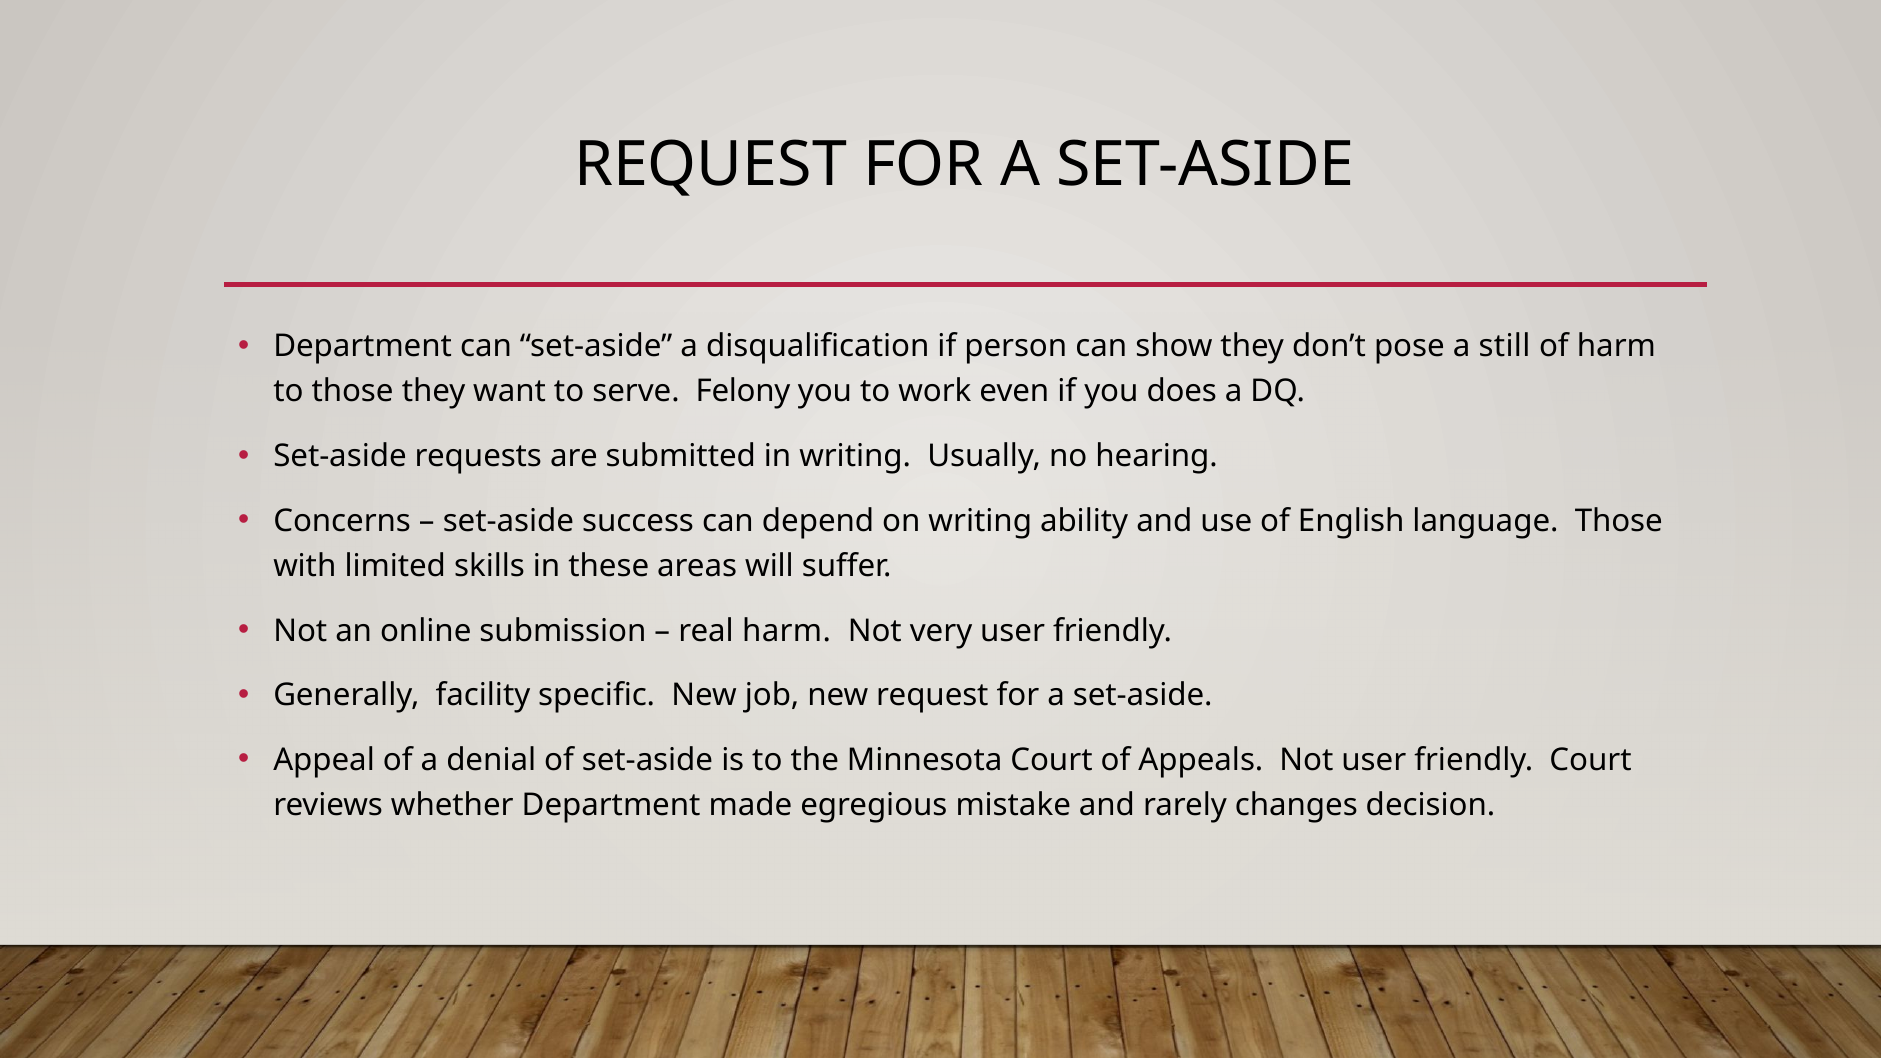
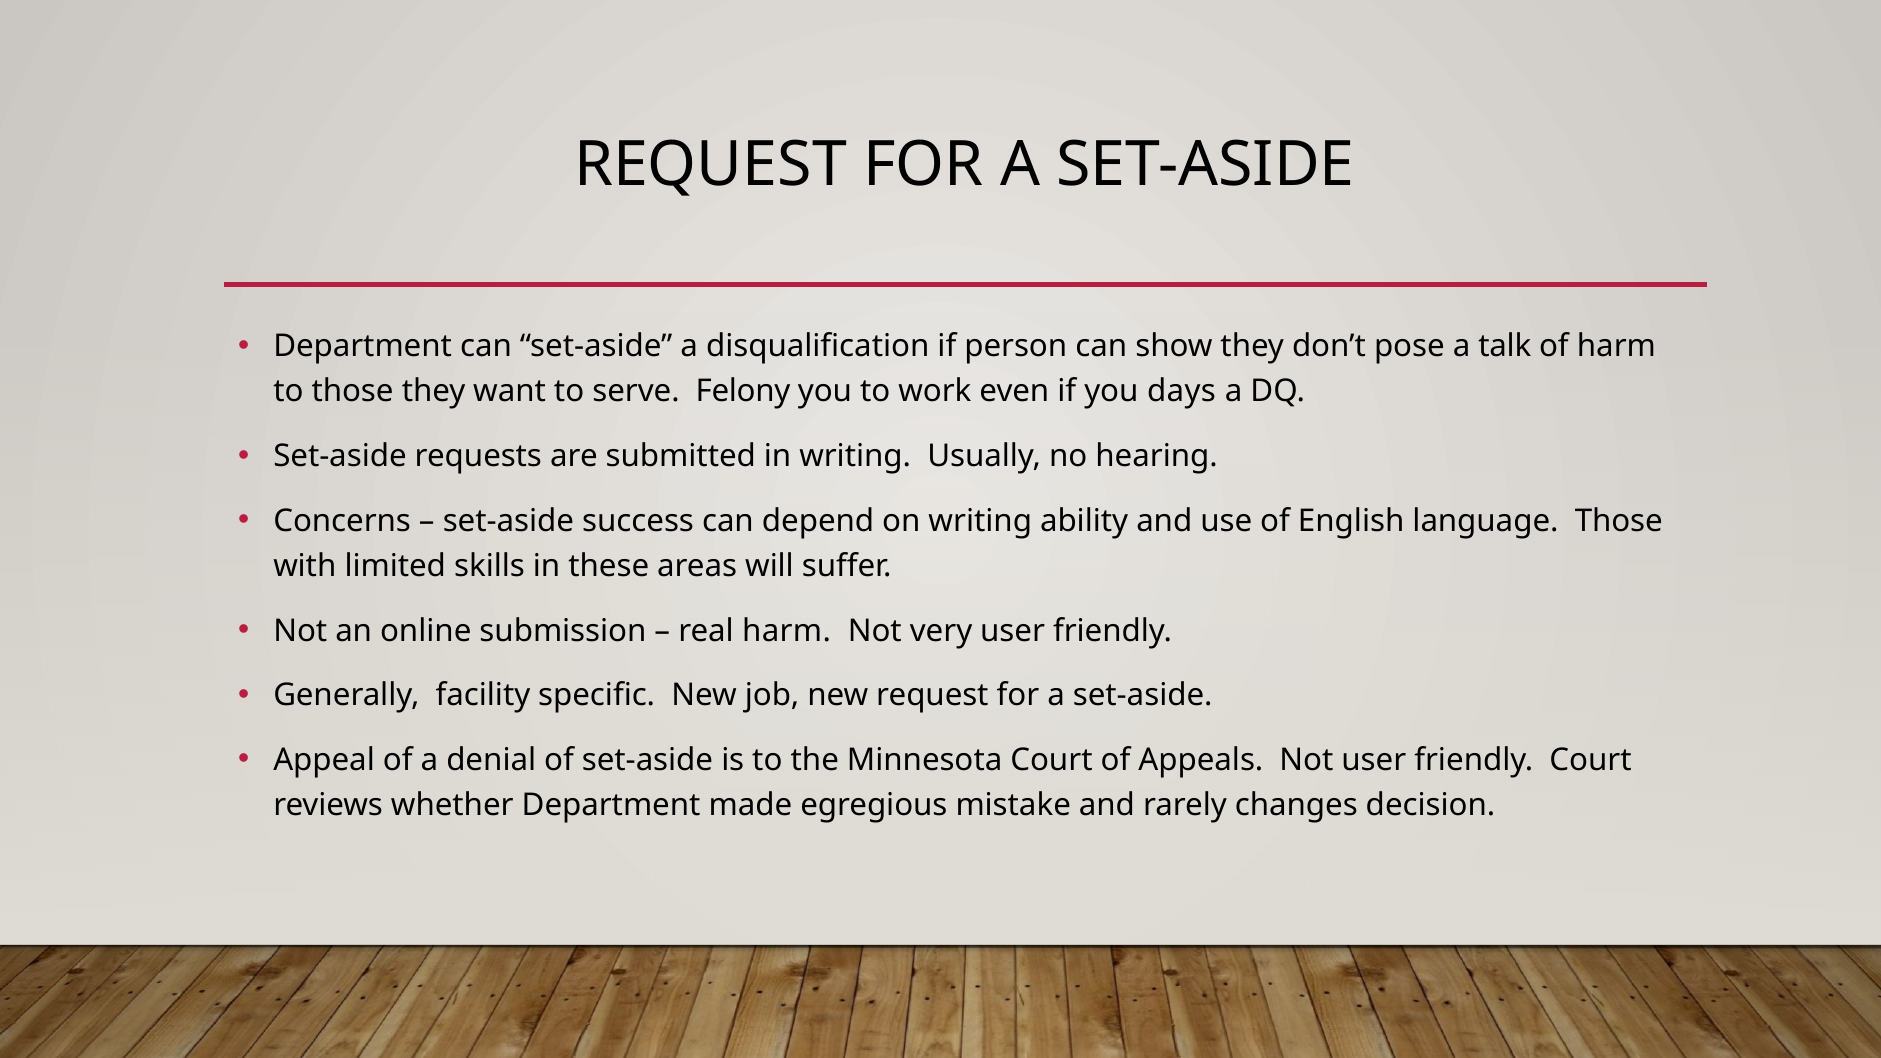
still: still -> talk (1505, 347)
does: does -> days (1181, 392)
